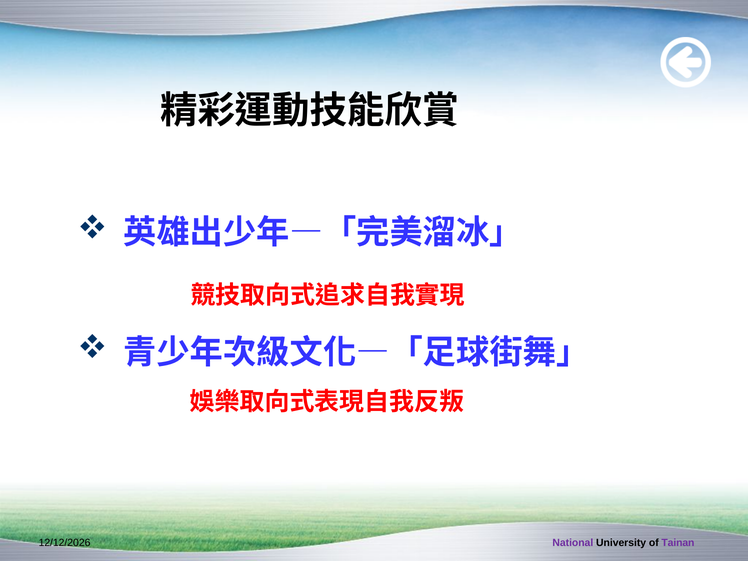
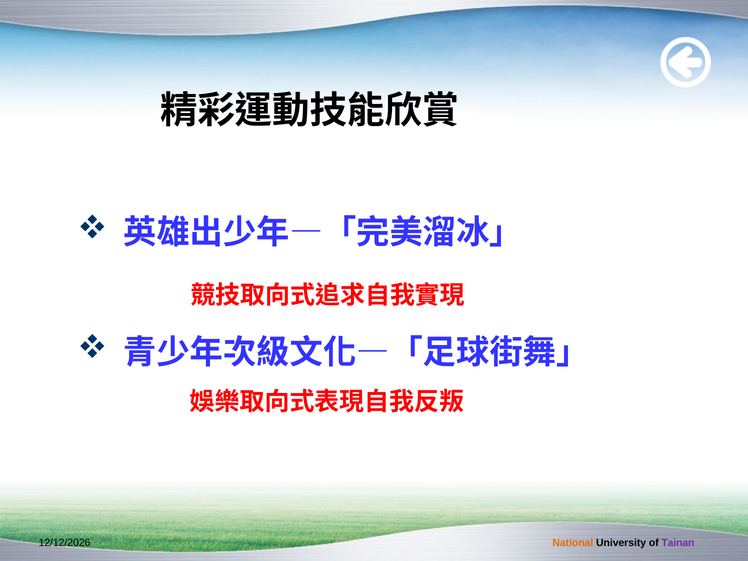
National colour: purple -> orange (573, 543)
